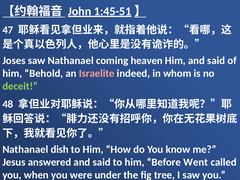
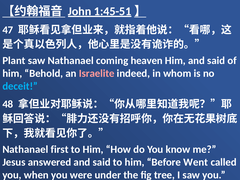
Joses: Joses -> Plant (14, 61)
deceit colour: light green -> light blue (20, 86)
dish: dish -> first (60, 149)
